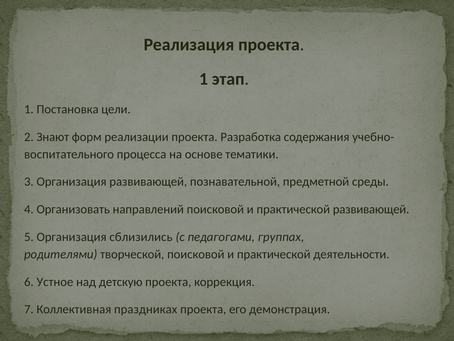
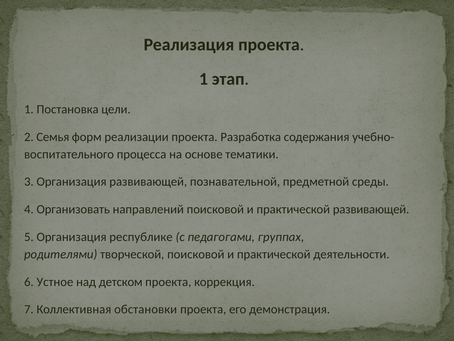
Знают: Знают -> Семья (53, 137)
сблизились: сблизились -> республике (141, 237)
детскую: детскую -> детском (121, 281)
праздниках: праздниках -> обстановки (146, 309)
